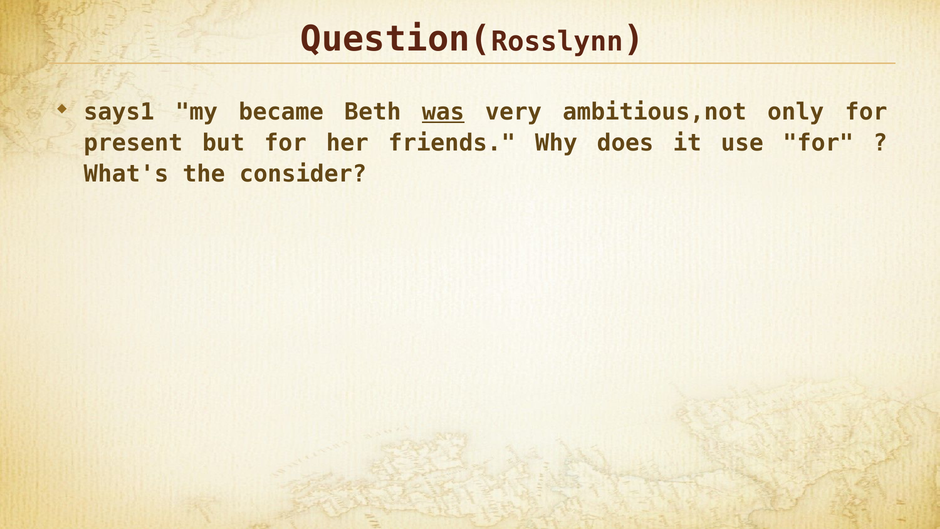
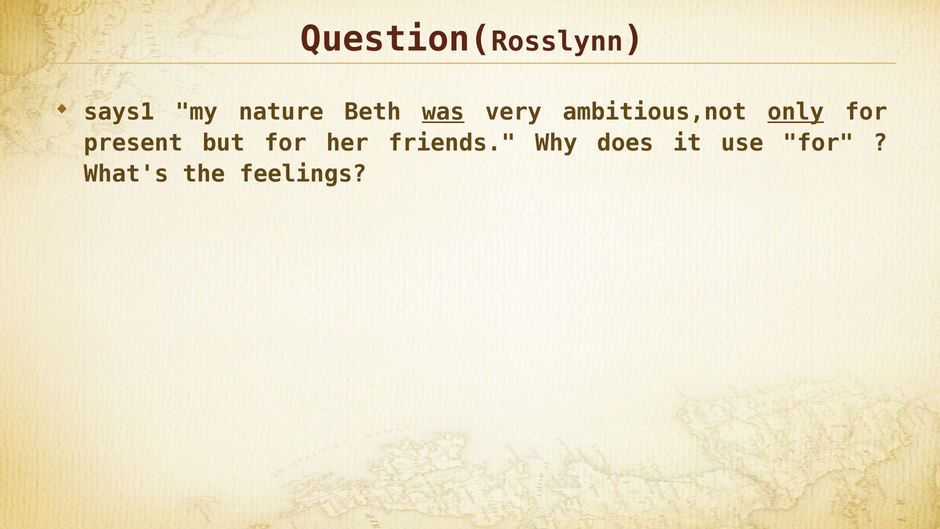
became: became -> nature (281, 112)
only underline: none -> present (796, 112)
consider: consider -> feelings (303, 174)
